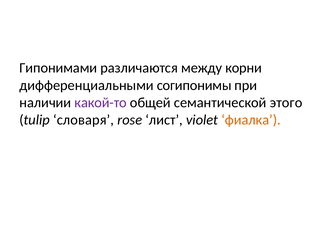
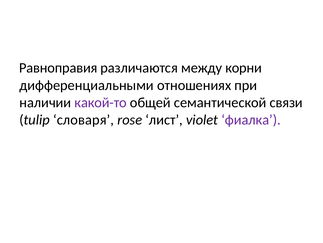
Гипонимами: Гипонимами -> Равноправия (58, 68)
согипонимы: согипонимы -> отношениях (194, 85)
этого: этого -> связи (286, 102)
фиалка colour: orange -> purple (251, 119)
